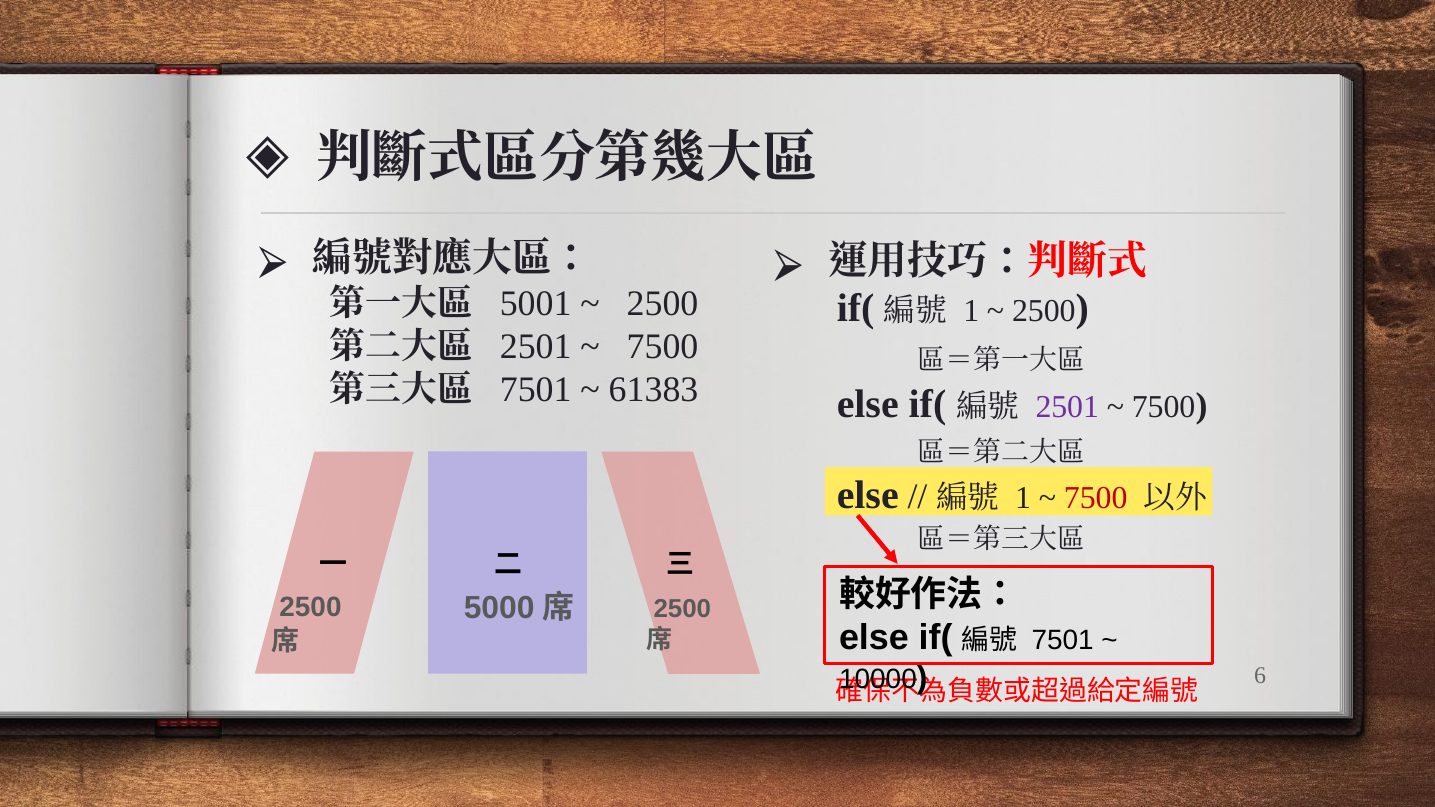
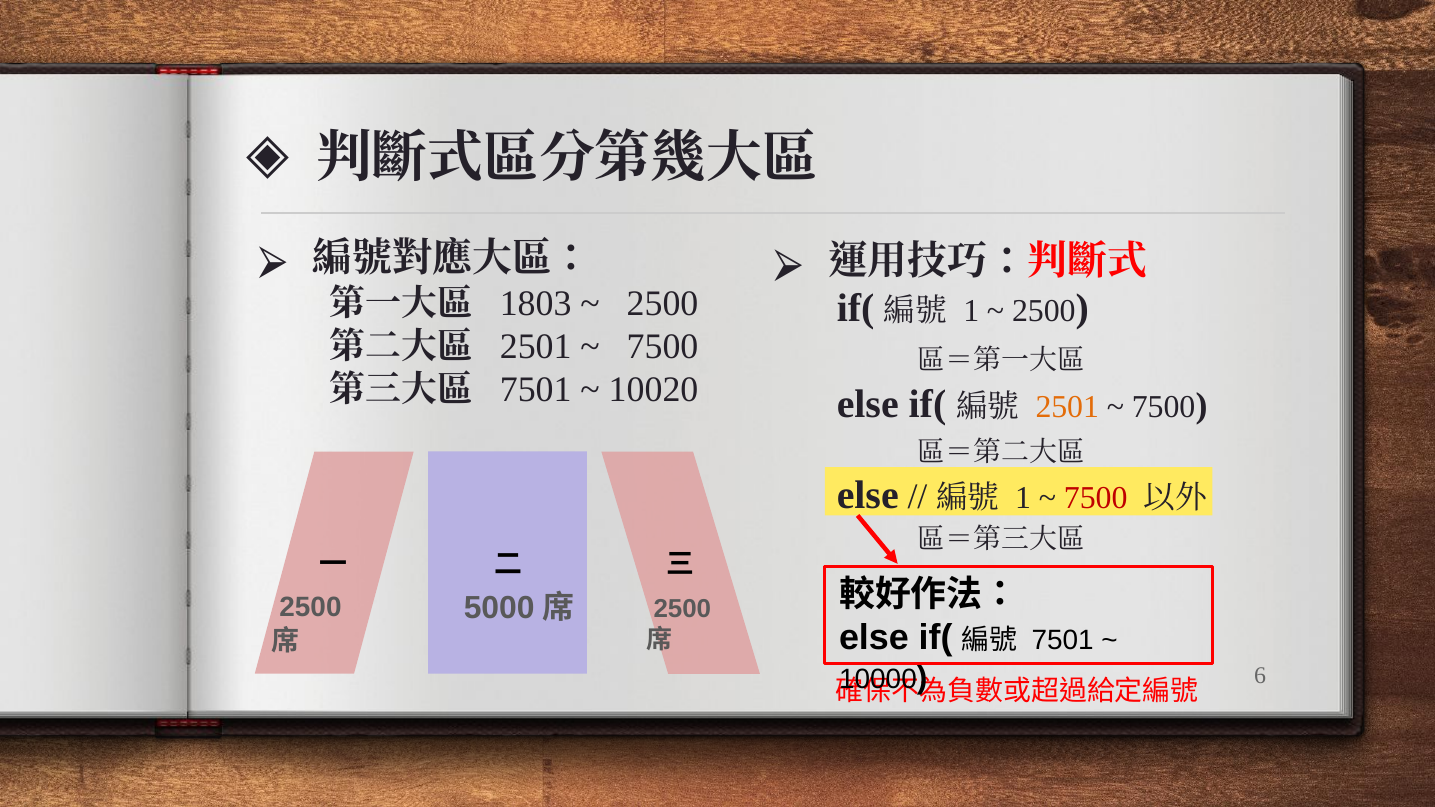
5001: 5001 -> 1803 (536, 303)
61383: 61383 -> 10020 (654, 390)
2501 colour: purple -> orange (1067, 407)
